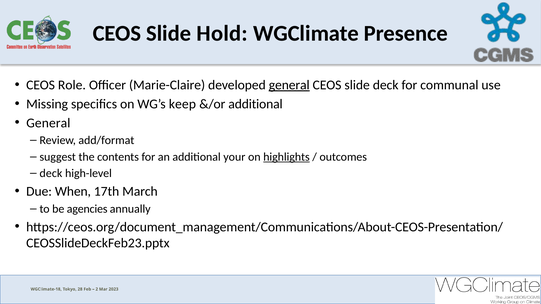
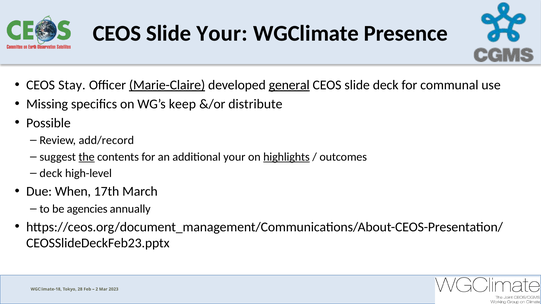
Slide Hold: Hold -> Your (222, 34)
Role: Role -> Stay (72, 85)
Marie-Claire underline: none -> present (167, 85)
&/or additional: additional -> distribute (255, 104)
General: General -> Possible (48, 123)
add/format: add/format -> add/record (106, 140)
the underline: none -> present (87, 157)
